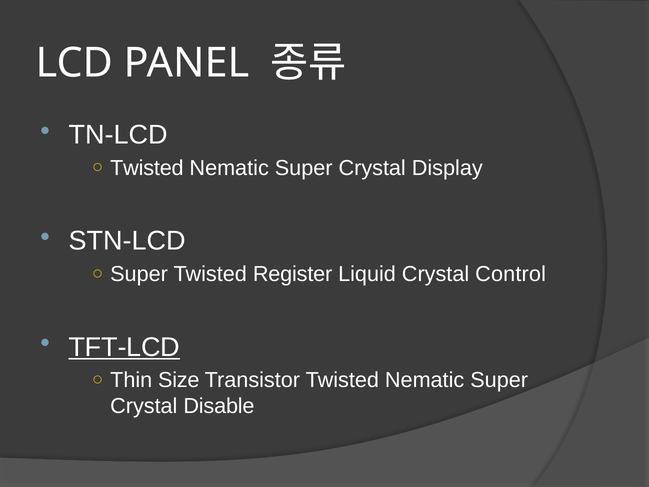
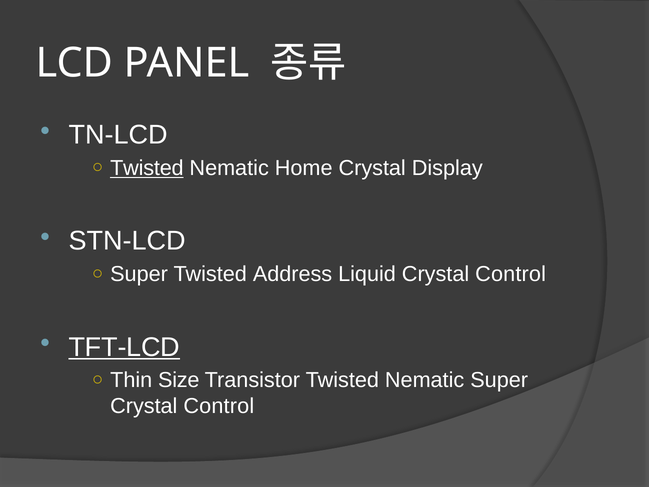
Twisted underline: none -> present (147, 168)
Super: Super -> Home (304, 168)
Register: Register -> Address (293, 274)
Disable: Disable -> Control (219, 406)
